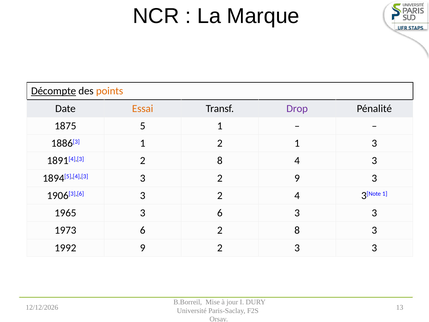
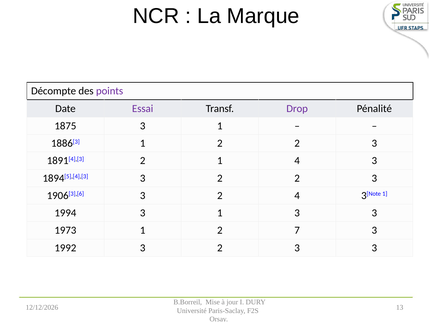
Décompte underline: present -> none (54, 91)
points colour: orange -> purple (110, 91)
Essai colour: orange -> purple (143, 108)
1875 5: 5 -> 3 (143, 126)
1 2 1: 1 -> 2 (297, 143)
1891[4],[3 2 8: 8 -> 1 (220, 161)
3 2 9: 9 -> 2 (297, 178)
1965: 1965 -> 1994 (65, 213)
6: 6 -> 1 (220, 213)
1973 6: 6 -> 1 (143, 230)
8: 8 -> 7 (297, 230)
1992 9: 9 -> 3 (143, 248)
